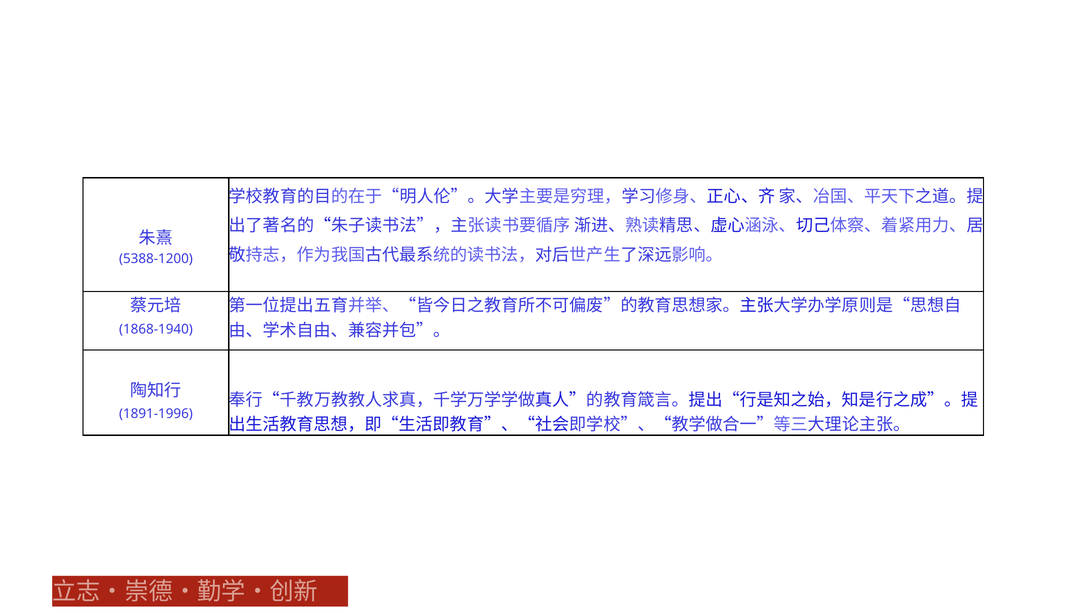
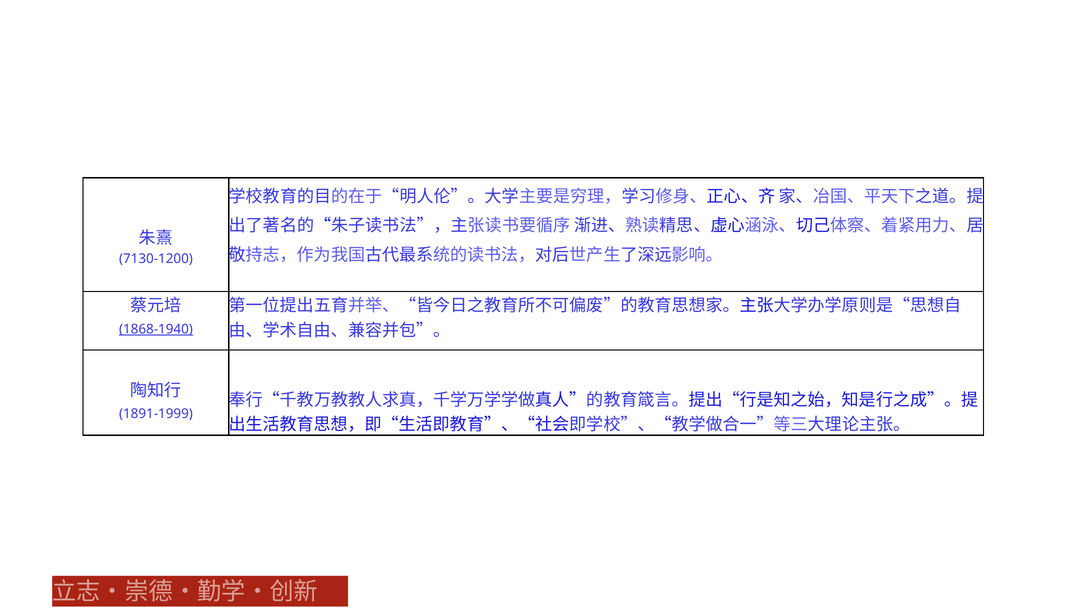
5388-1200: 5388-1200 -> 7130-1200 (156, 259)
1868-1940 underline: none -> present (156, 329)
1891-1996: 1891-1996 -> 1891-1999 (156, 414)
